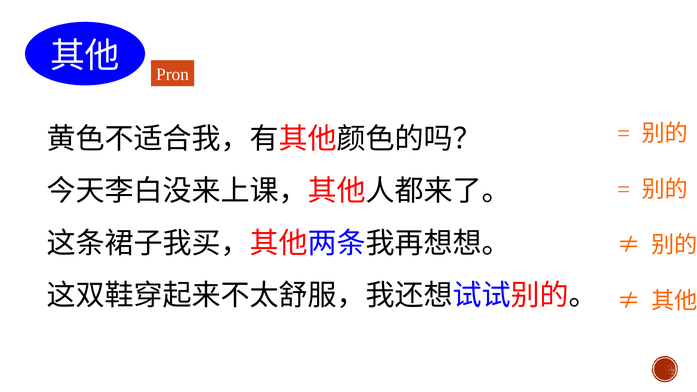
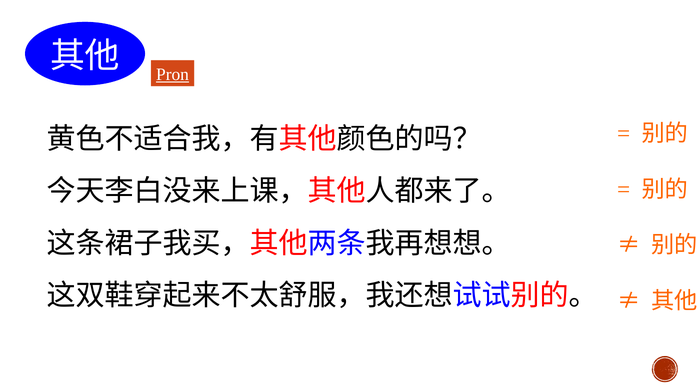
Pron underline: none -> present (173, 74)
